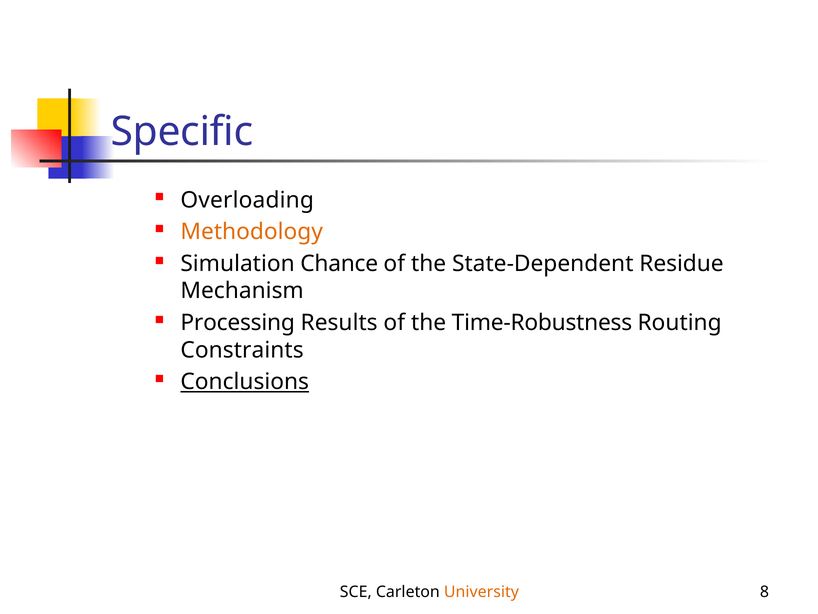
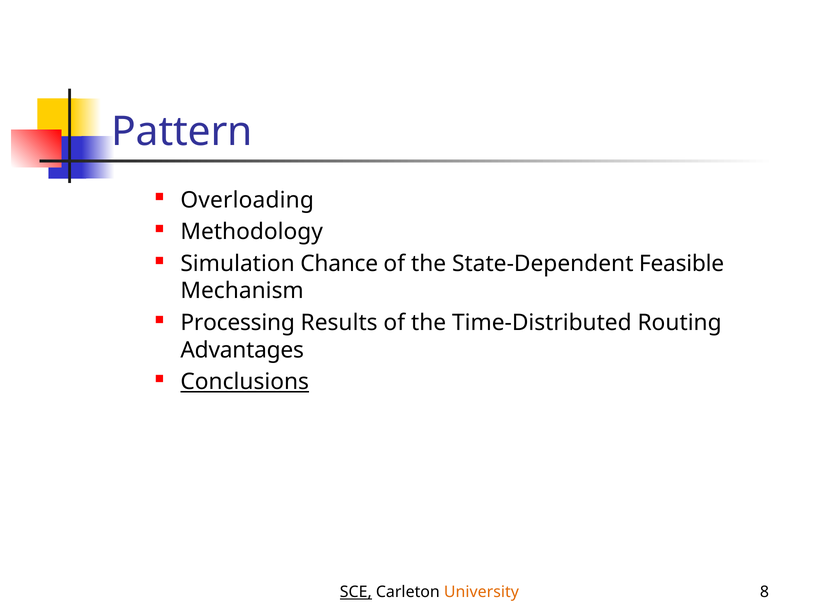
Specific: Specific -> Pattern (182, 132)
Methodology colour: orange -> black (252, 232)
Residue: Residue -> Feasible (682, 263)
Time-Robustness: Time-Robustness -> Time-Distributed (542, 323)
Constraints: Constraints -> Advantages (242, 350)
SCE underline: none -> present (356, 592)
